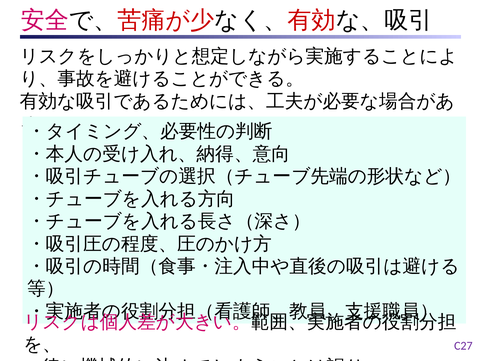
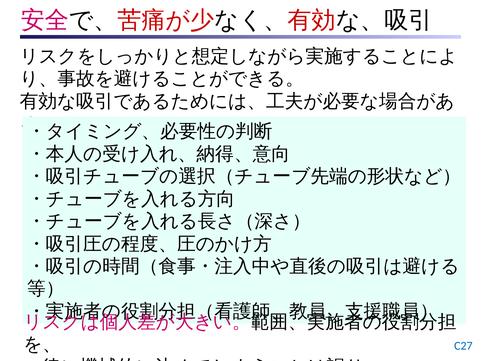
C27 colour: purple -> blue (463, 346)
